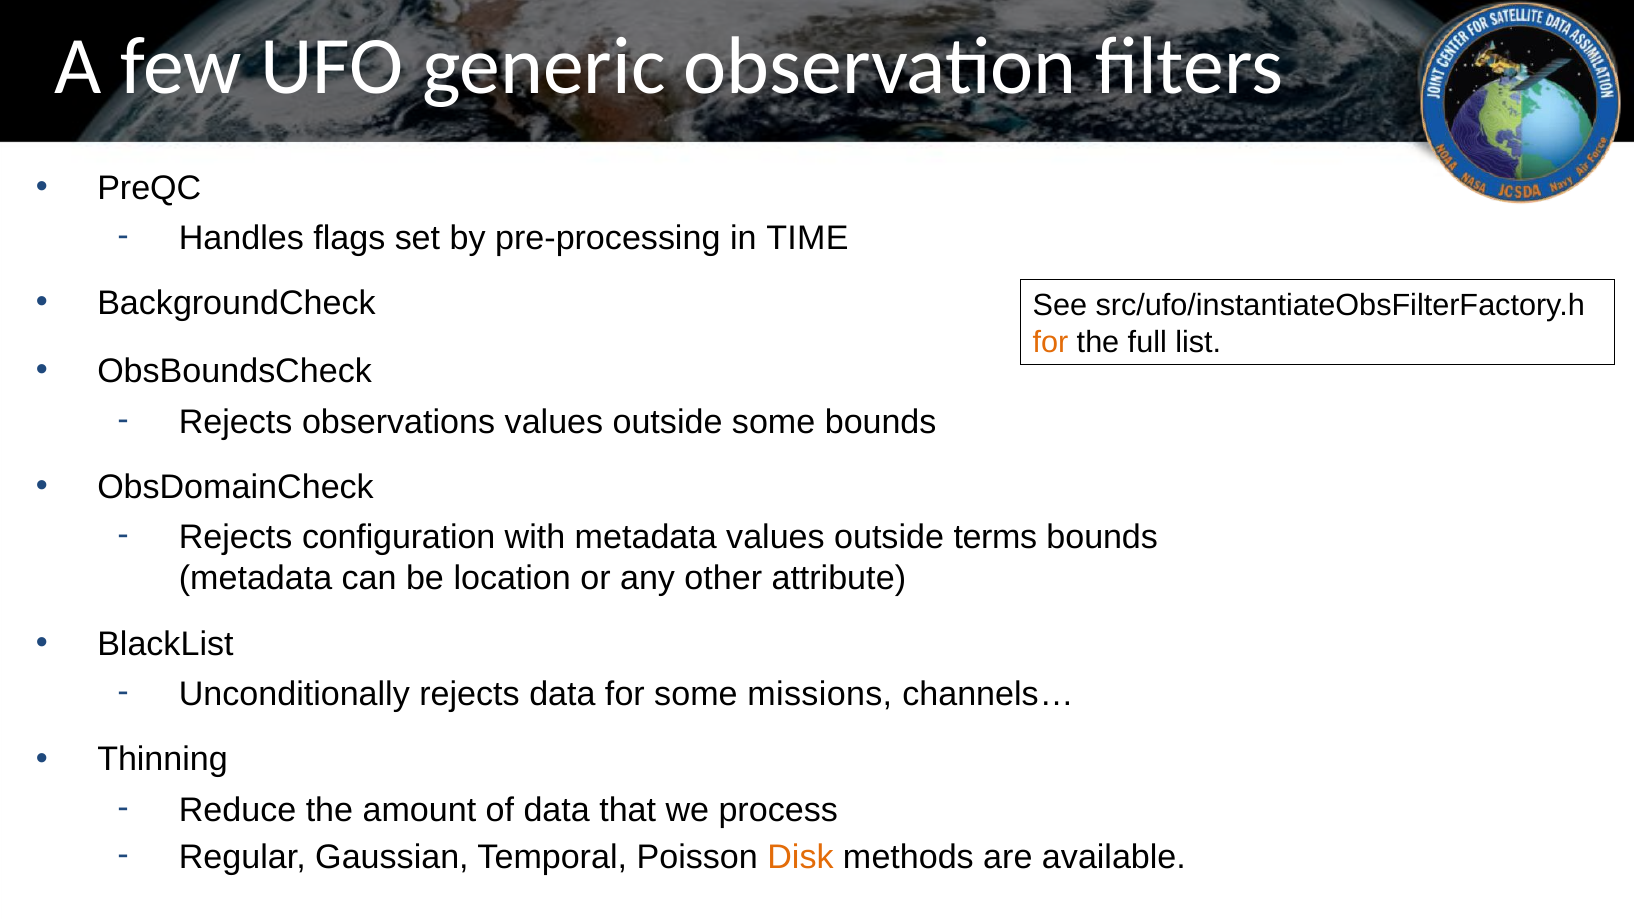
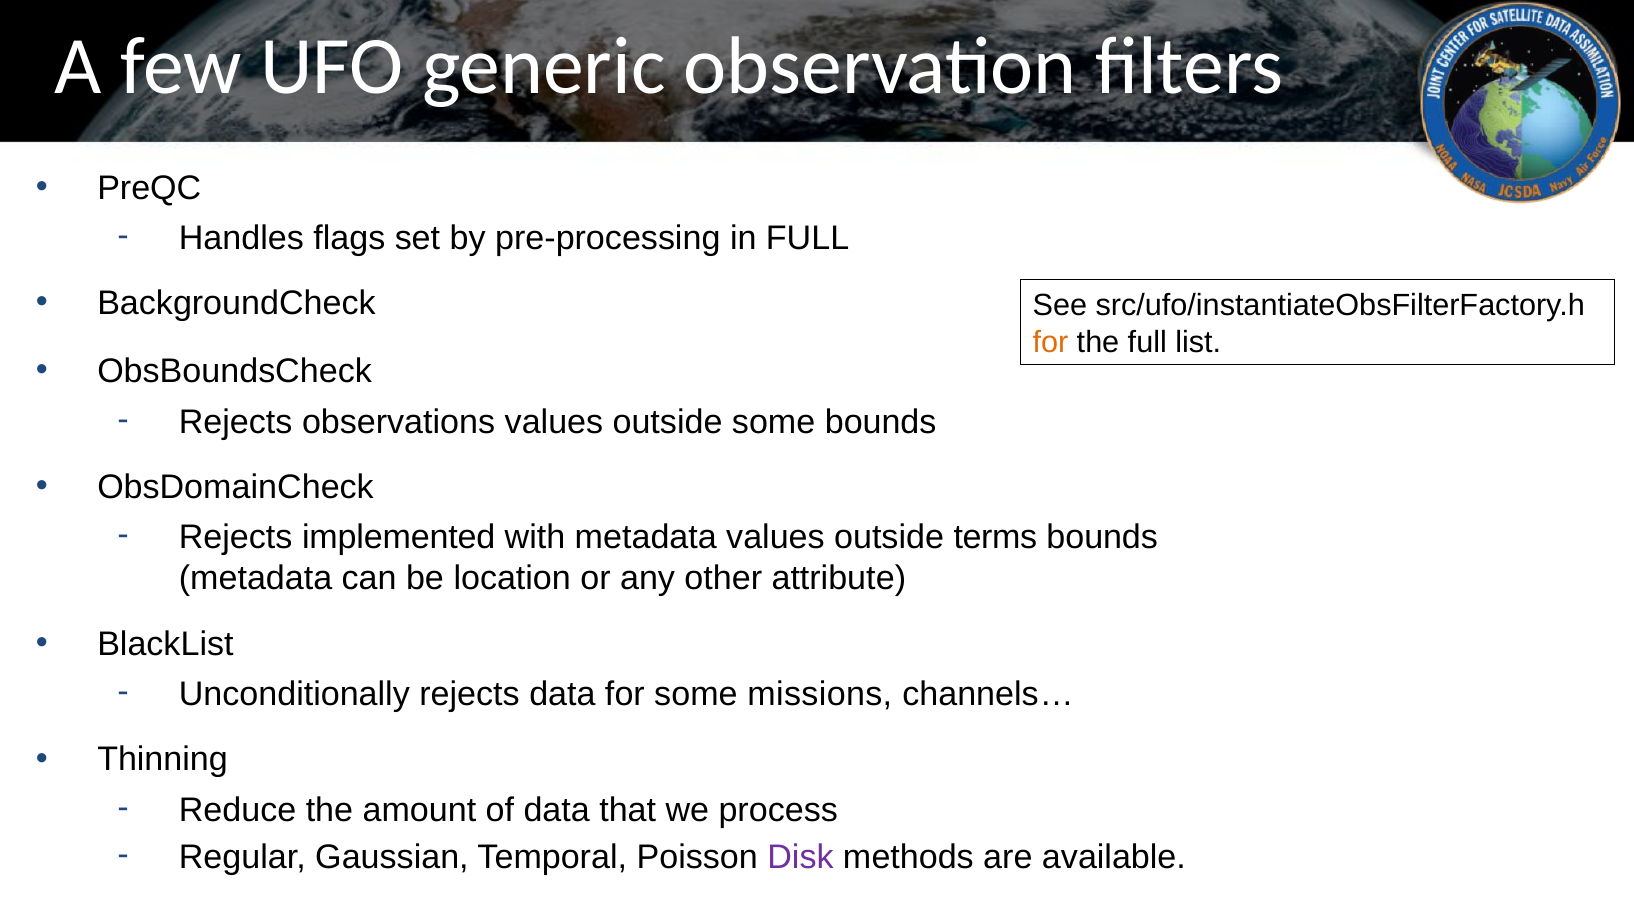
in TIME: TIME -> FULL (808, 238)
configuration: configuration -> implemented (399, 538)
Disk colour: orange -> purple (800, 858)
